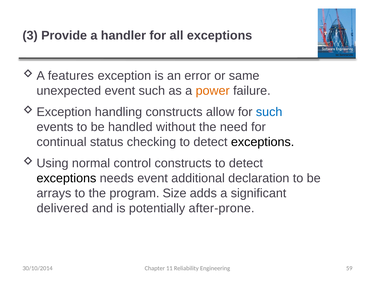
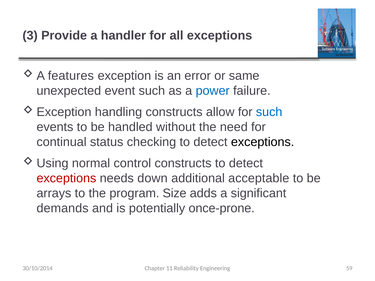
power colour: orange -> blue (213, 91)
exceptions colour: black -> red (66, 178)
needs event: event -> down (152, 178)
declaration: declaration -> acceptable (259, 178)
delivered: delivered -> demands (63, 208)
after-prone: after-prone -> once-prone (222, 208)
